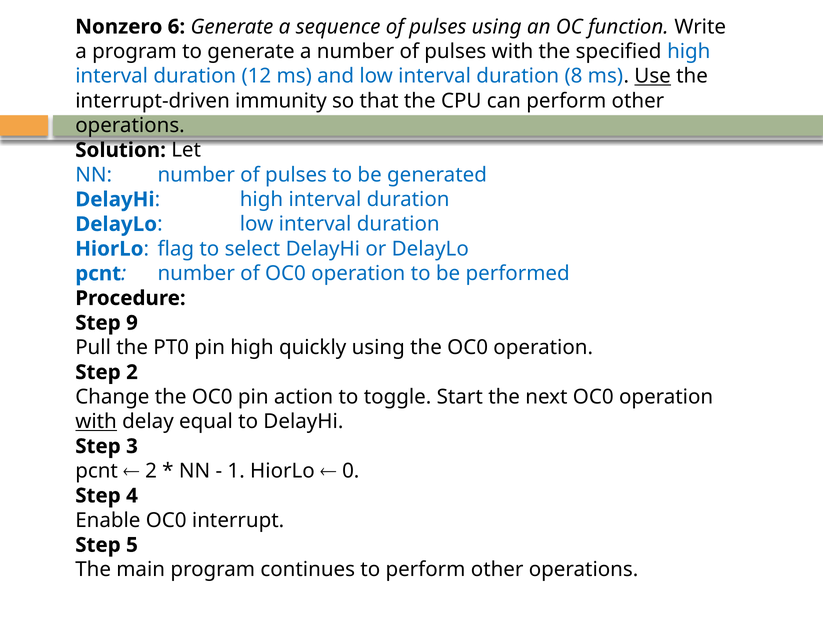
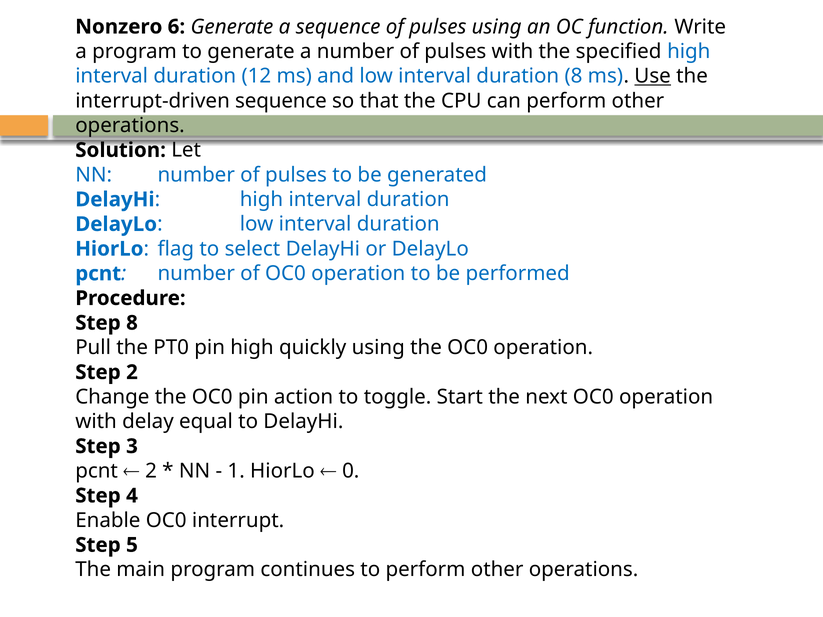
interrupt-driven immunity: immunity -> sequence (281, 101)
Step 9: 9 -> 8 (132, 323)
with underline: present -> none (96, 422)
